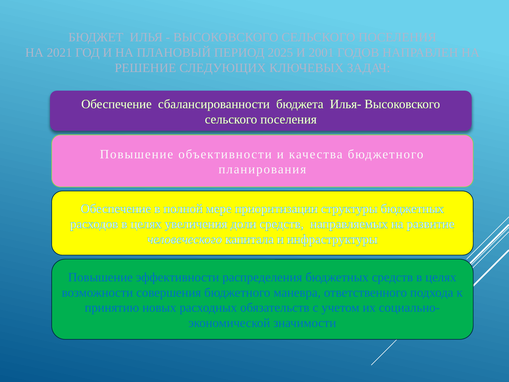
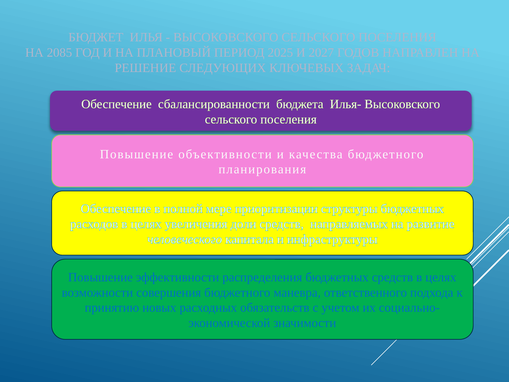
2021: 2021 -> 2085 (59, 53)
2001: 2001 -> 2027 (321, 53)
